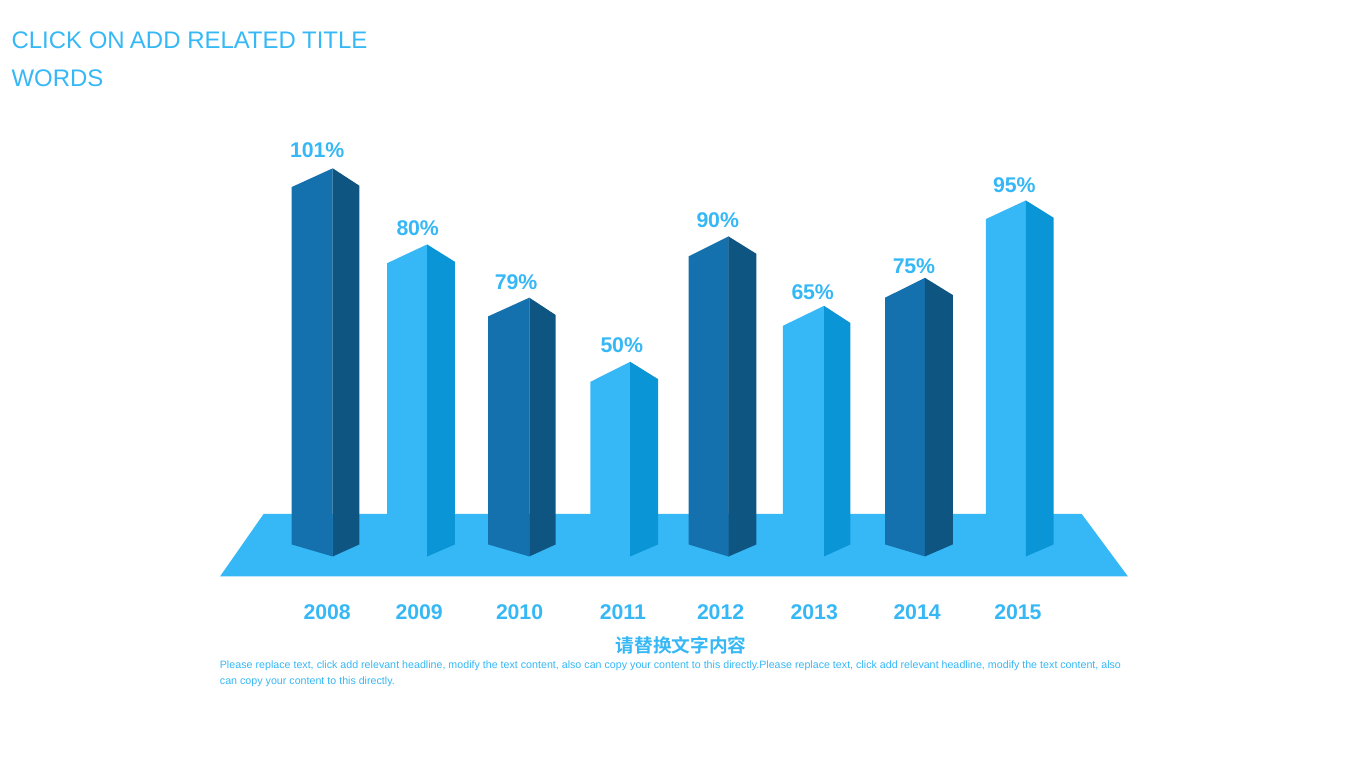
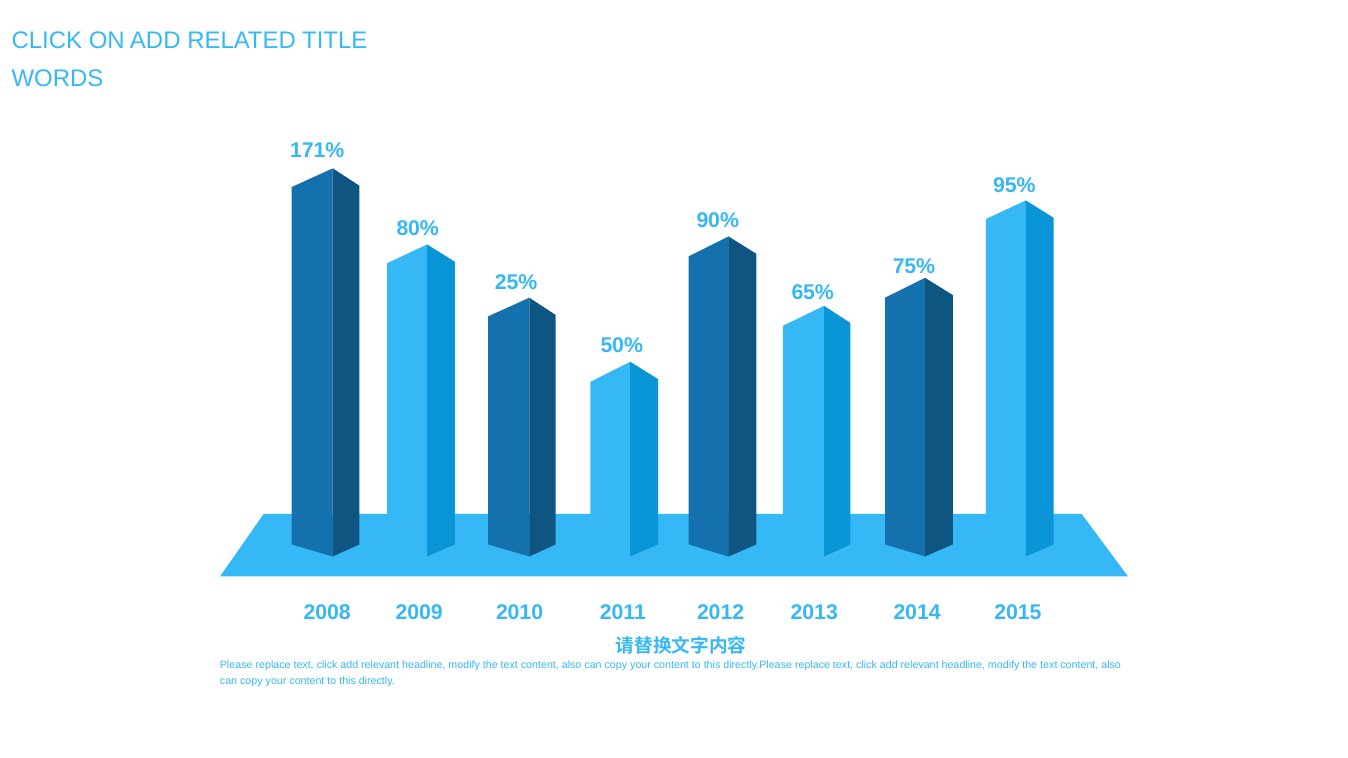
101%: 101% -> 171% (317, 151)
79%: 79% -> 25% (516, 282)
